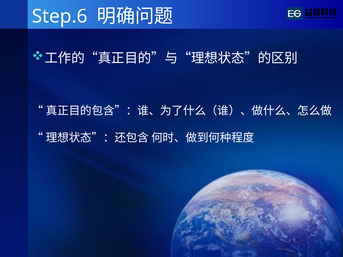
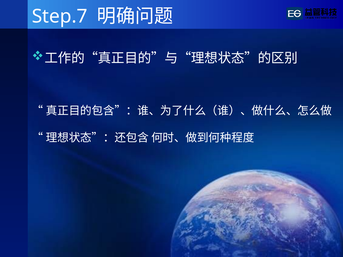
Step.6: Step.6 -> Step.7 (60, 16)
